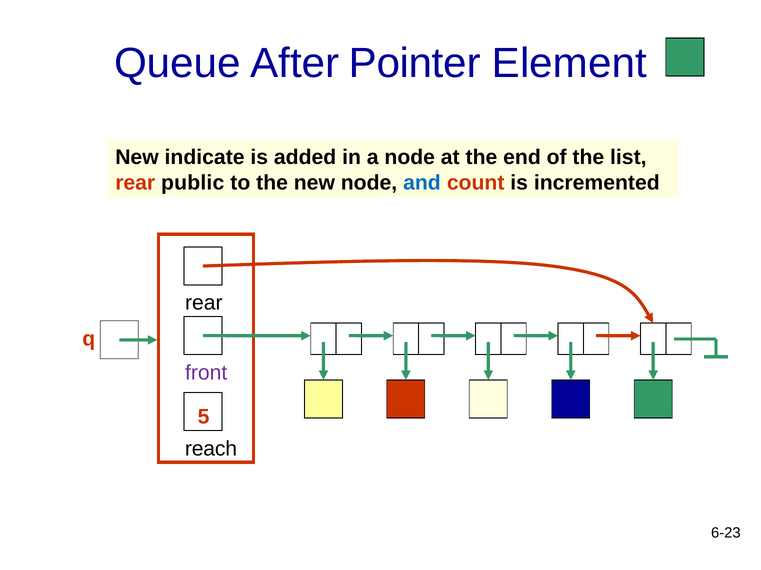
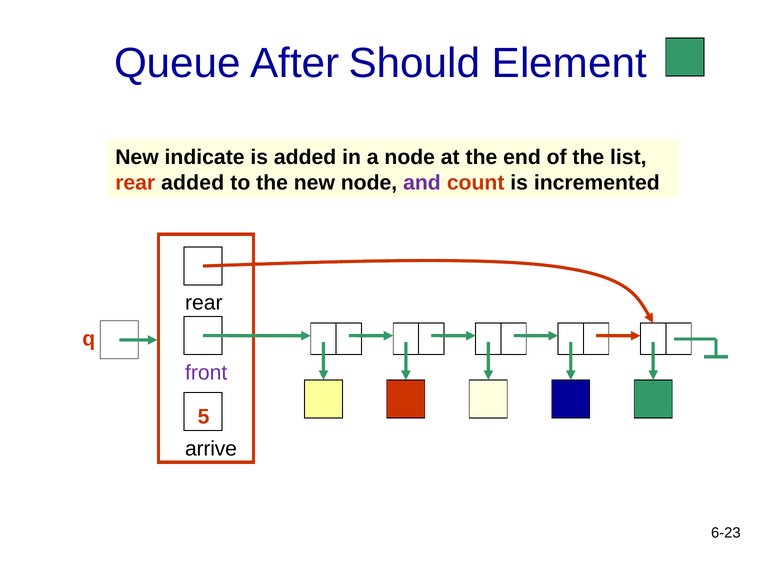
Pointer: Pointer -> Should (415, 63)
rear public: public -> added (193, 183)
and colour: blue -> purple (422, 183)
reach: reach -> arrive (211, 449)
